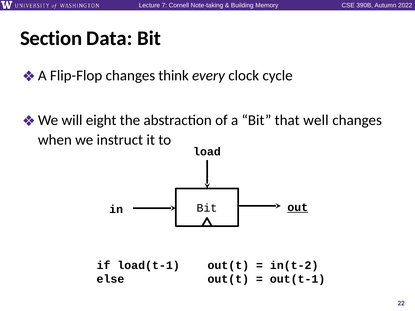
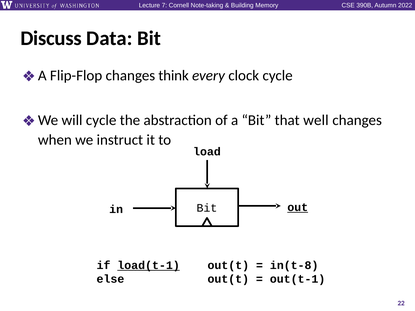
Section: Section -> Discuss (51, 39)
will eight: eight -> cycle (101, 120)
load(t-1 underline: none -> present (149, 266)
in(t-2: in(t-2 -> in(t-8 (294, 266)
